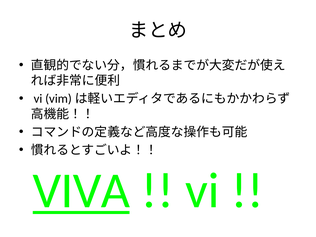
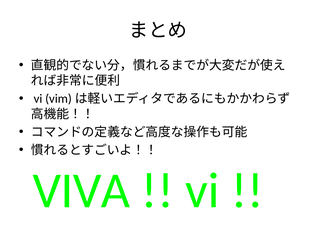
VIVA underline: present -> none (81, 191)
